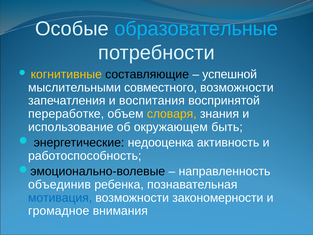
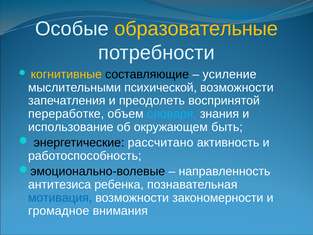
образовательные colour: light blue -> yellow (196, 29)
успешной: успешной -> усиление (230, 74)
совместного: совместного -> психической (161, 87)
воспитания: воспитания -> преодолеть (152, 101)
словаря colour: yellow -> light blue (172, 114)
недооценка: недооценка -> рассчитано (161, 142)
объединив: объединив -> антитезиса (60, 184)
